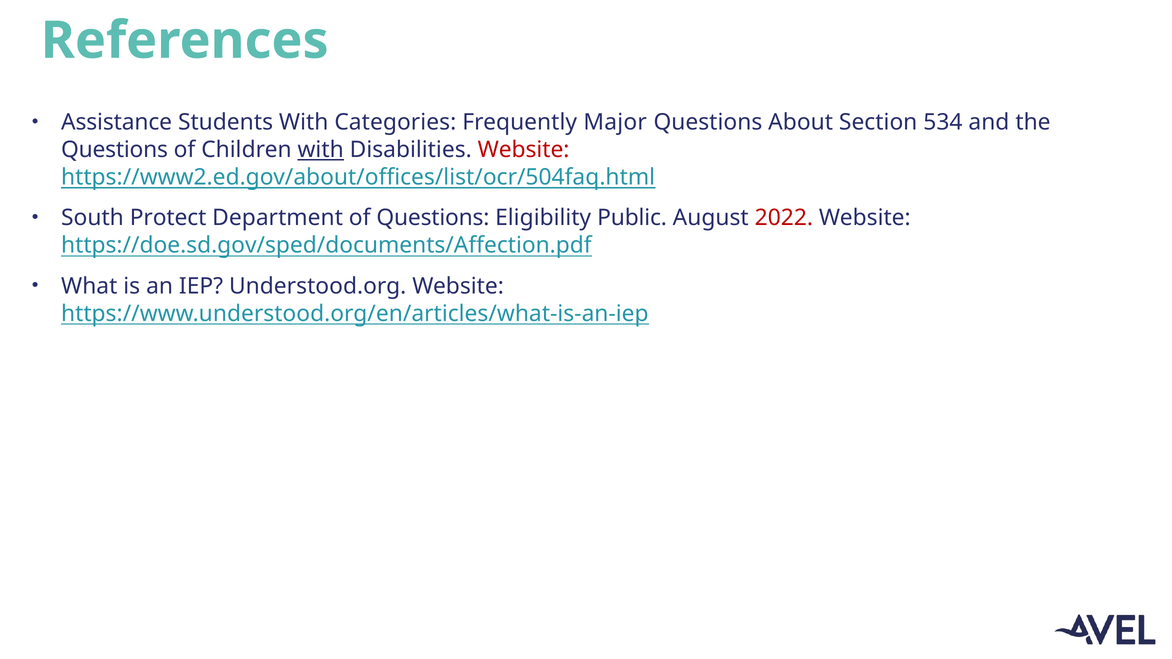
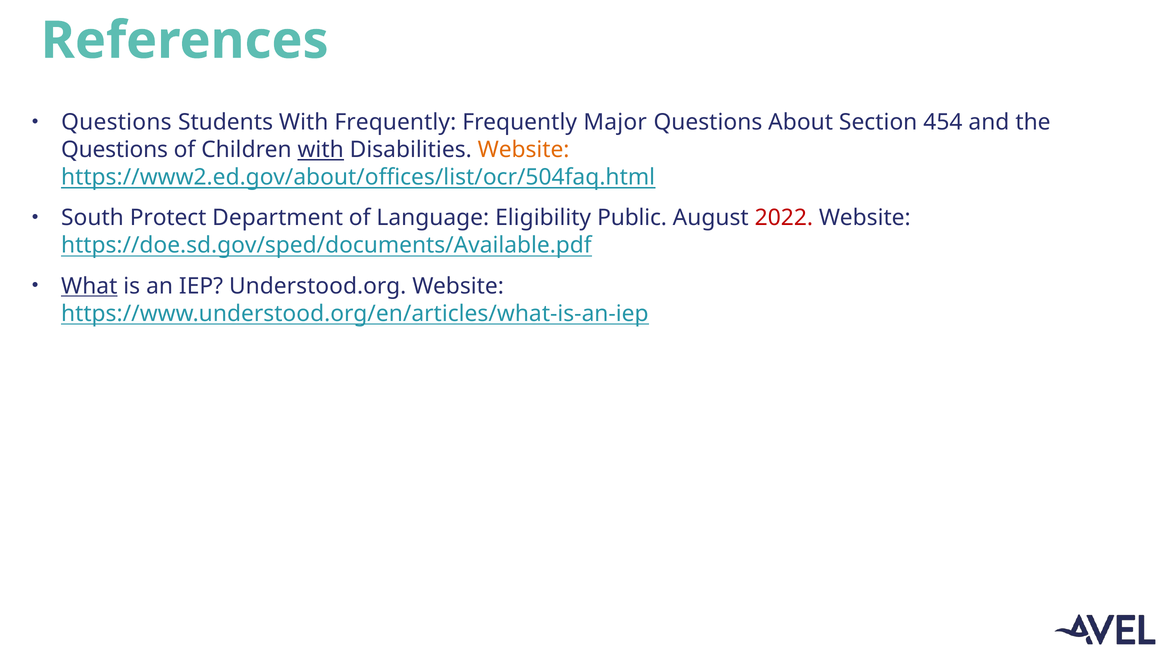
Assistance: Assistance -> Questions (116, 123)
With Categories: Categories -> Frequently (395, 123)
534: 534 -> 454 (943, 123)
Website colour: red -> orange (524, 150)
of Questions: Questions -> Language (433, 218)
https://doe.sd.gov/sped/documents/Affection.pdf: https://doe.sd.gov/sped/documents/Affection.pdf -> https://doe.sd.gov/sped/documents/Available.pdf (326, 245)
What underline: none -> present (89, 286)
